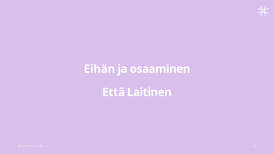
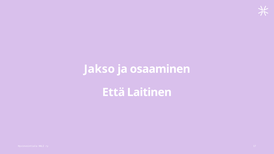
Eihän: Eihän -> Jakso (99, 69)
